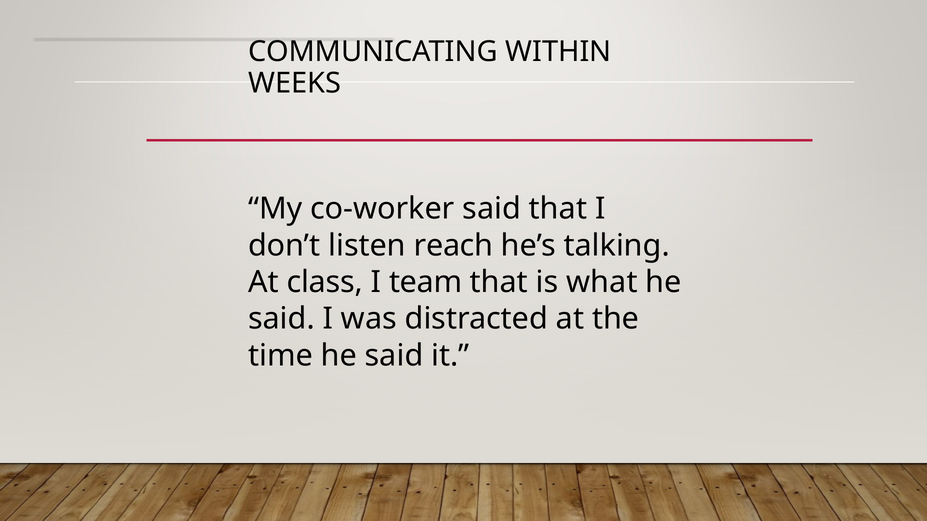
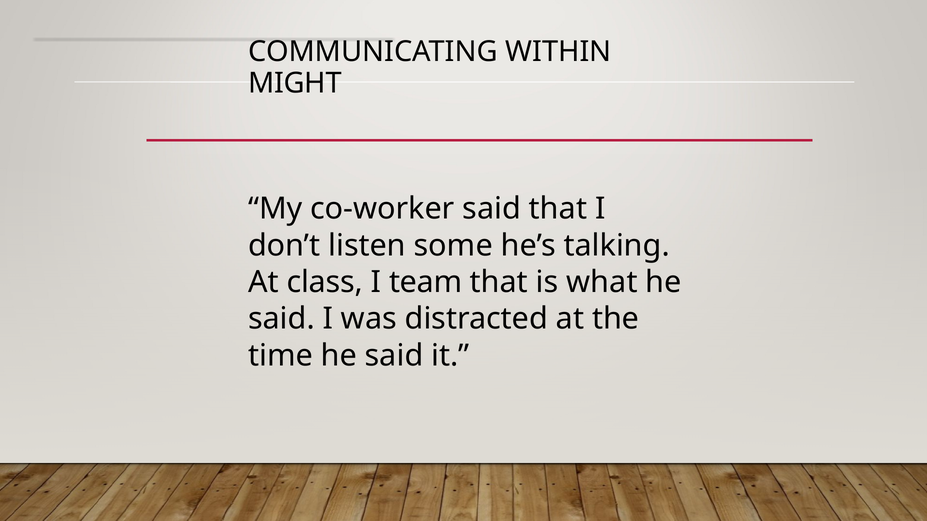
WEEKS: WEEKS -> MIGHT (295, 83)
reach: reach -> some (453, 246)
